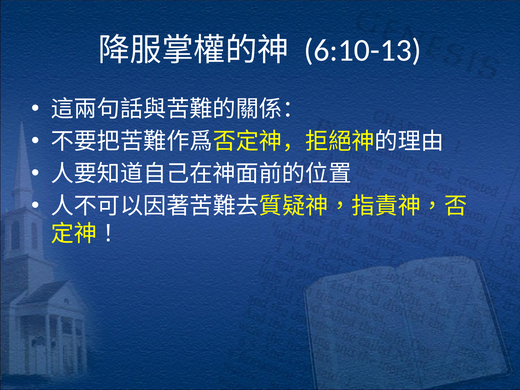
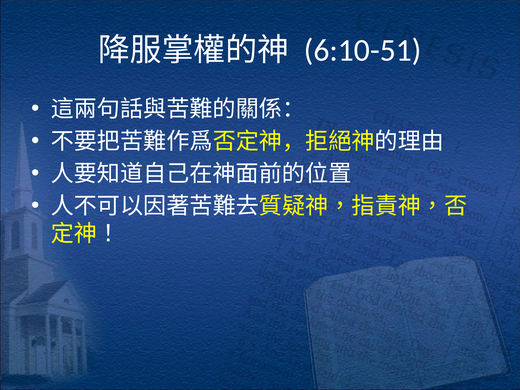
6:10-13: 6:10-13 -> 6:10-51 (363, 50)
